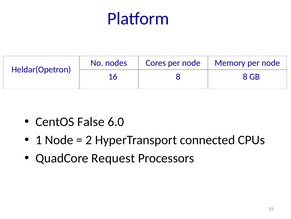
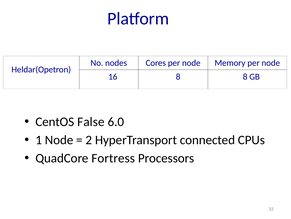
Request: Request -> Fortress (113, 158)
